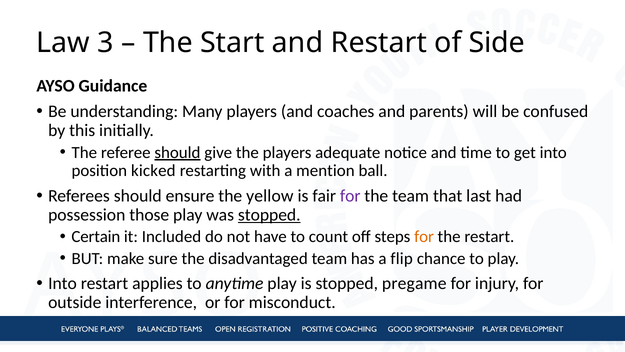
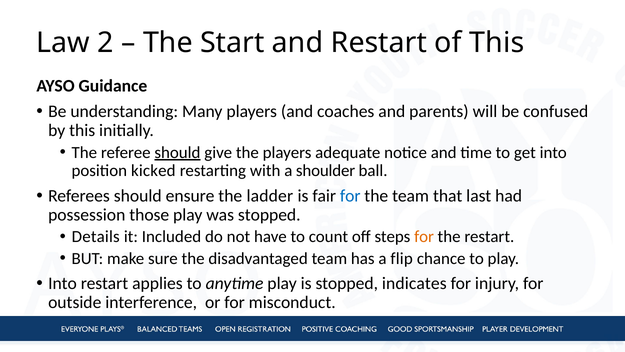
3: 3 -> 2 (106, 43)
of Side: Side -> This (497, 43)
mention: mention -> shoulder (326, 171)
yellow: yellow -> ladder (270, 196)
for colour: purple -> blue (350, 196)
stopped underline: present -> none (269, 215)
Certain: Certain -> Details (96, 237)
pregame: pregame -> indicates (414, 283)
